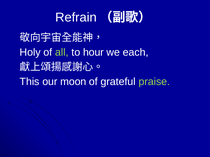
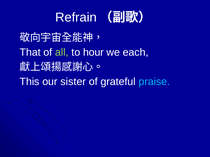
Holy: Holy -> That (30, 53)
moon: moon -> sister (73, 82)
praise colour: light green -> light blue (154, 82)
